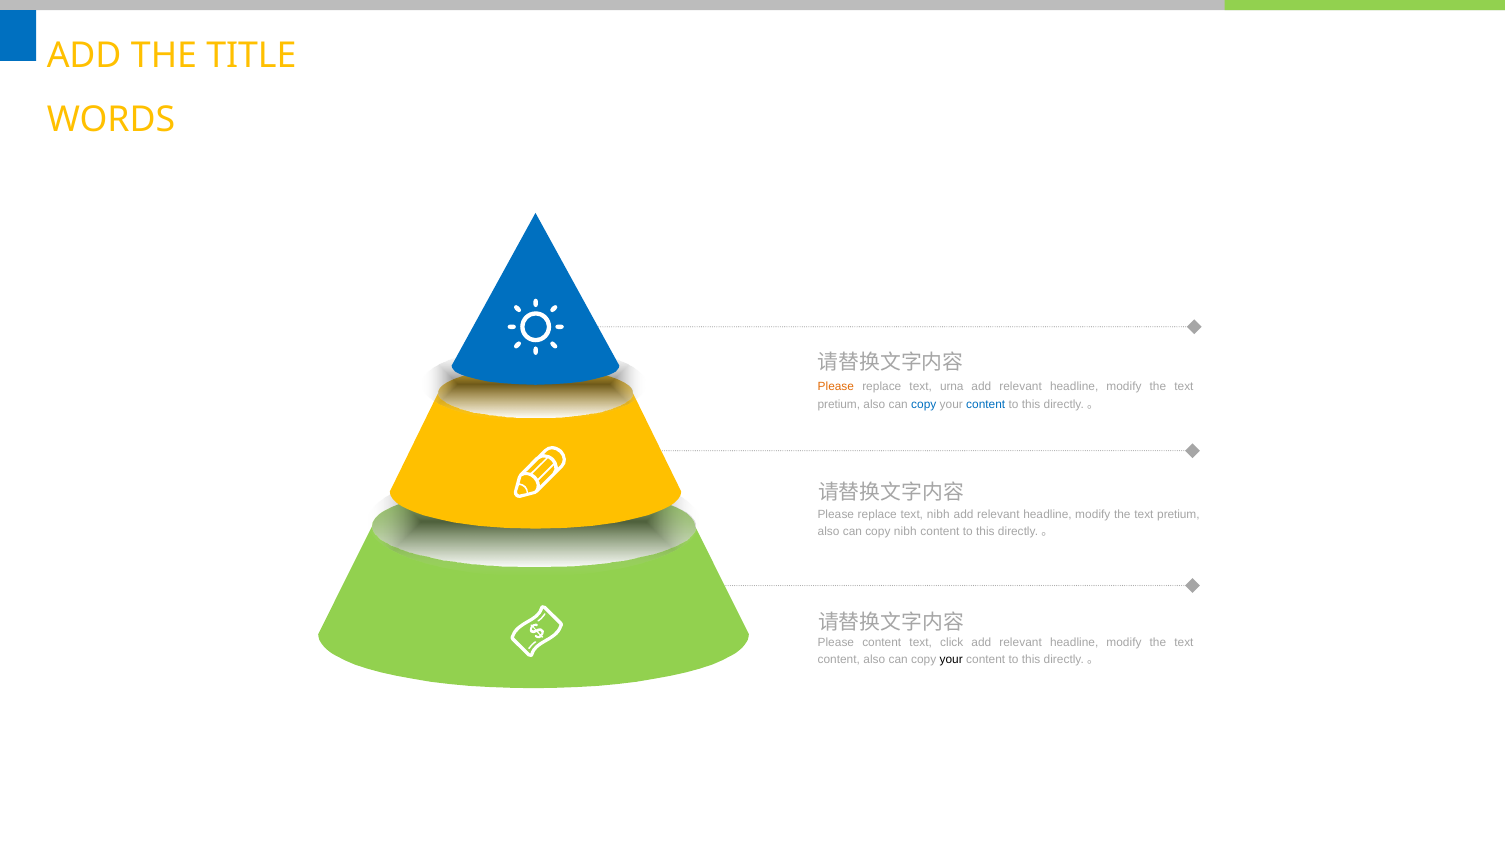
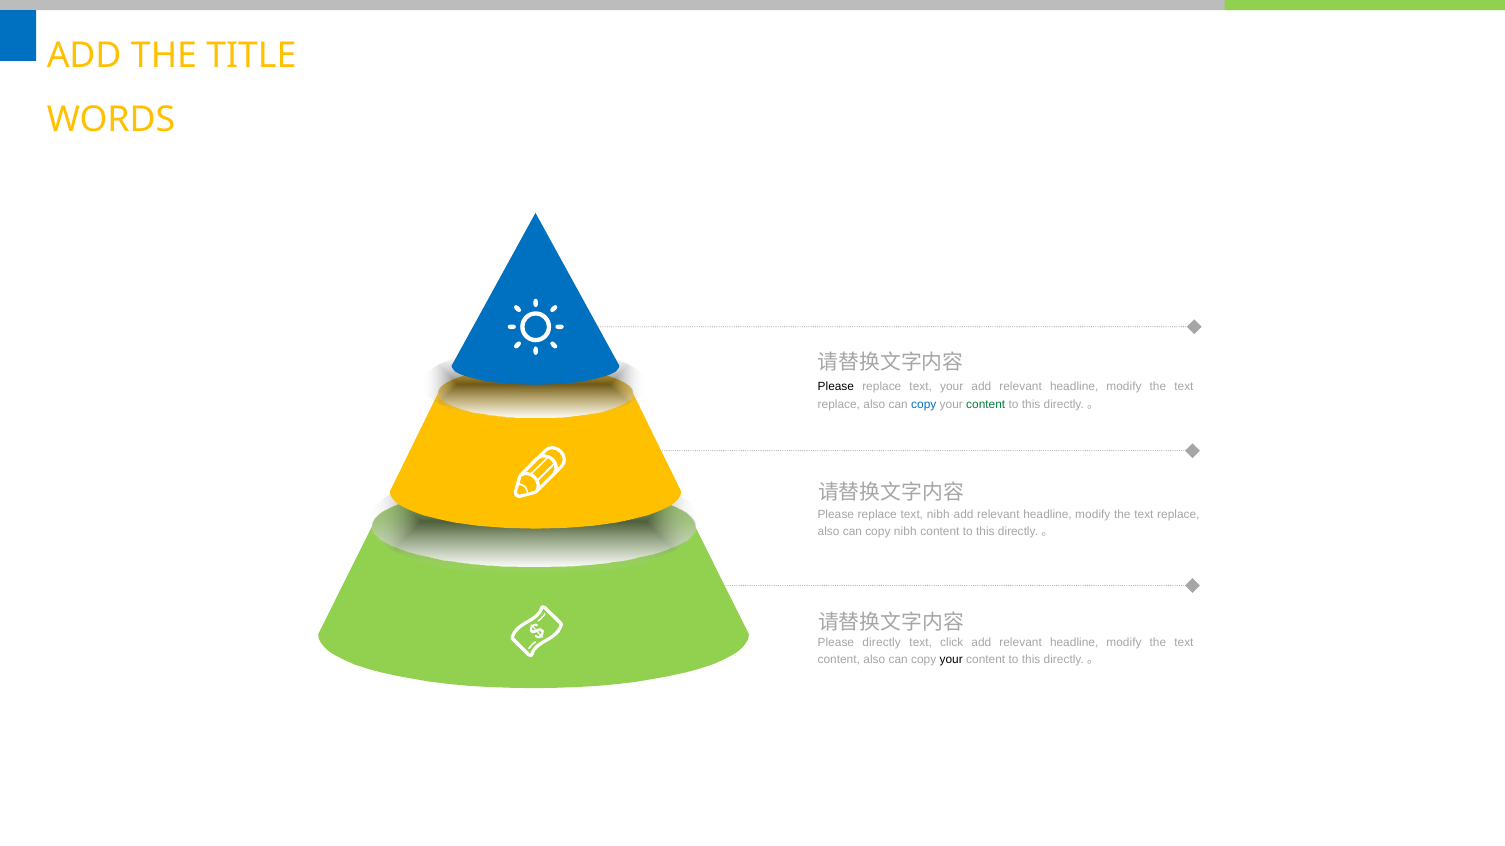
Please colour: orange -> black (836, 387)
text urna: urna -> your (952, 387)
pretium: pretium -> replace (839, 404)
content colour: blue -> green (986, 404)
pretium: pretium -> replace (1178, 515)
Please content: content -> directly (882, 643)
